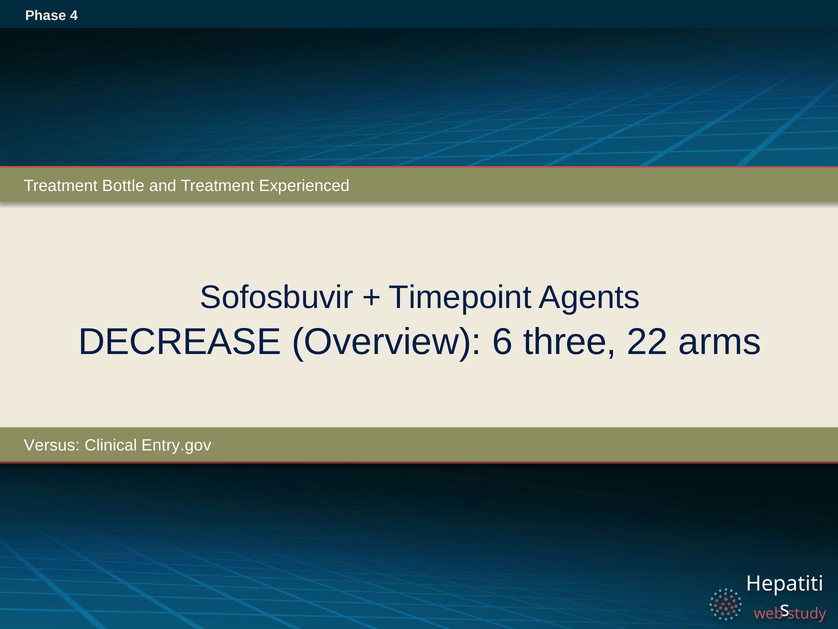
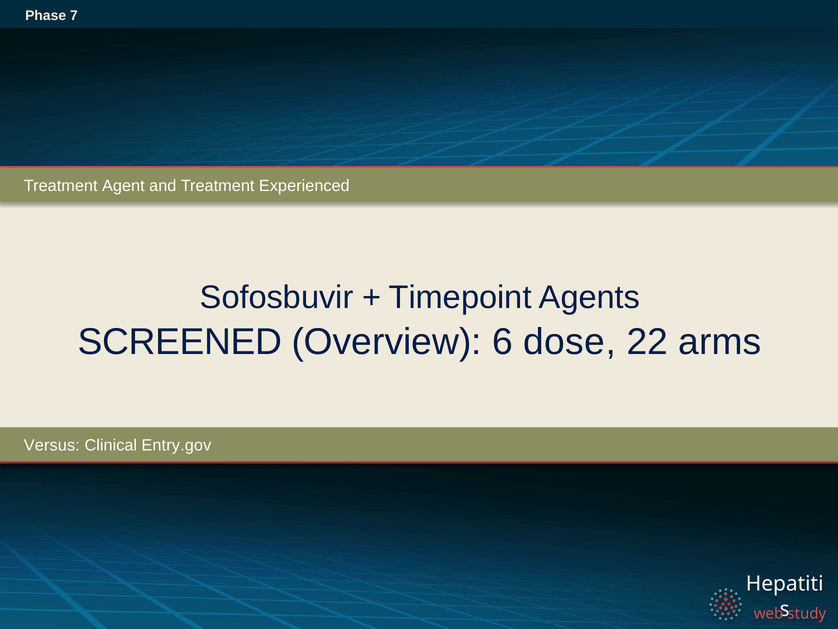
4: 4 -> 7 (74, 16)
Bottle: Bottle -> Agent (123, 186)
DECREASE: DECREASE -> SCREENED (180, 341)
three: three -> dose (570, 341)
